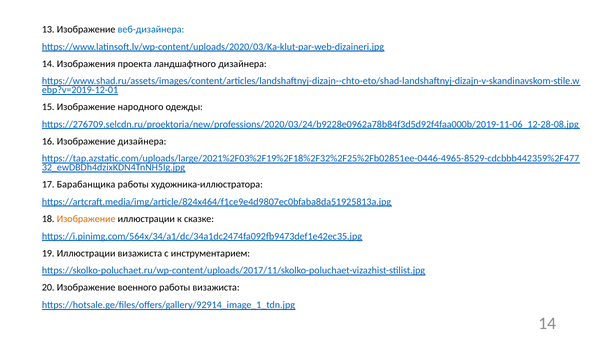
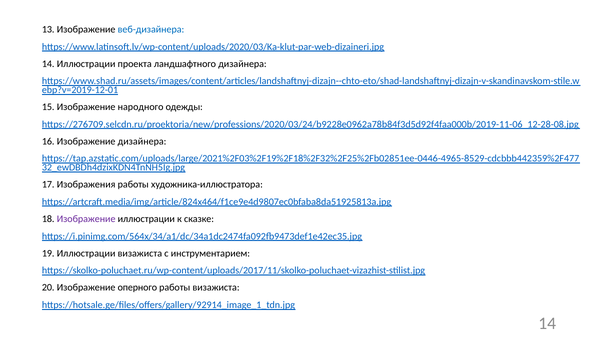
14 Изображения: Изображения -> Иллюстрации (86, 64)
Барабанщика: Барабанщика -> Изображения (86, 185)
Изображение colour: orange -> purple (86, 219)
военного: военного -> оперного (137, 288)
